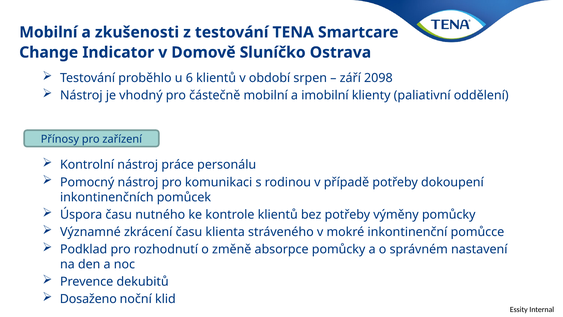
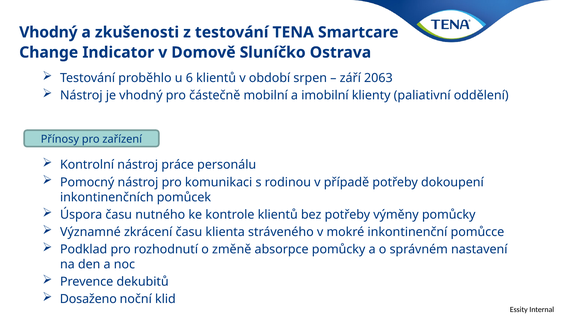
Mobilní: Mobilní -> Vhodný (48, 32)
2098: 2098 -> 2063 (378, 78)
